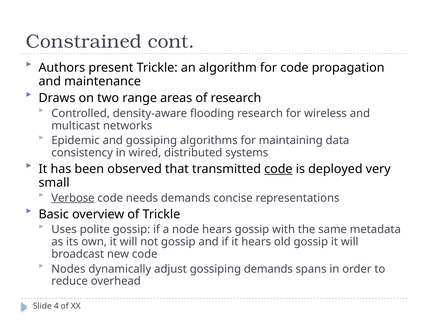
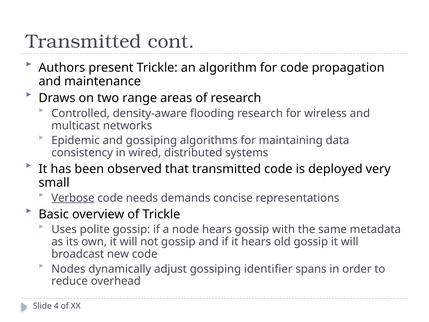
Constrained: Constrained -> Transmitted (84, 41)
code underline: present -> none (278, 169)
gossiping demands: demands -> identifier (268, 269)
